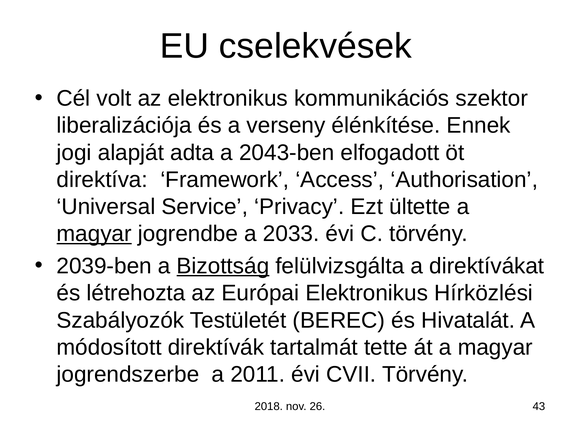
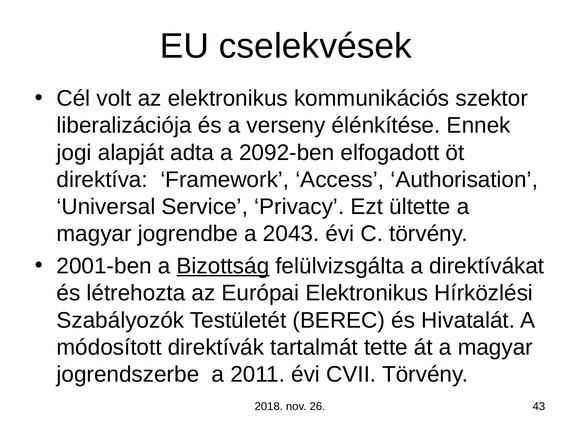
2043-ben: 2043-ben -> 2092-ben (287, 153)
magyar underline: present -> none (94, 234)
2033: 2033 -> 2043 (291, 234)
2039-ben: 2039-ben -> 2001-ben (104, 266)
